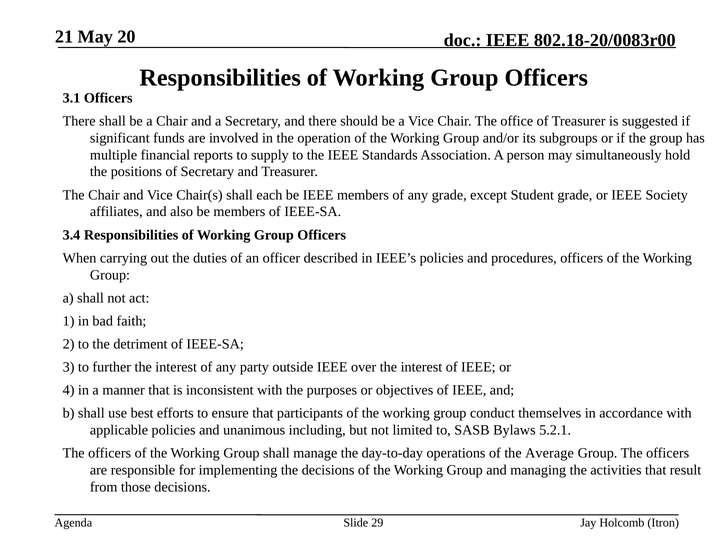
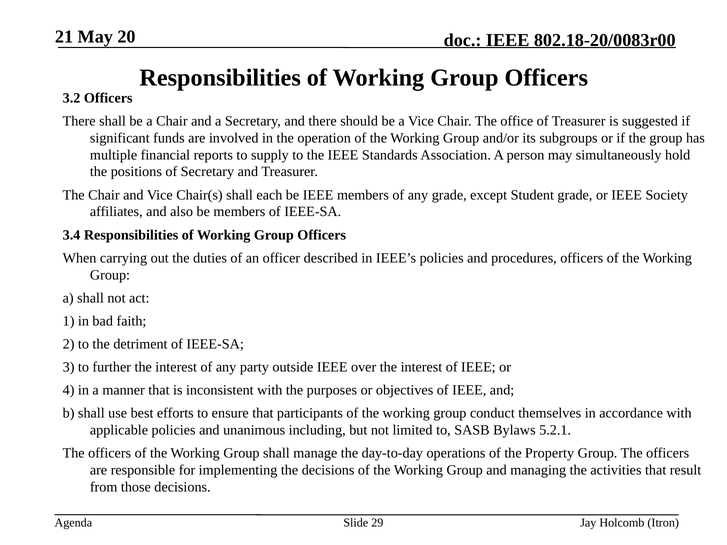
3.1: 3.1 -> 3.2 (72, 98)
Average: Average -> Property (550, 453)
